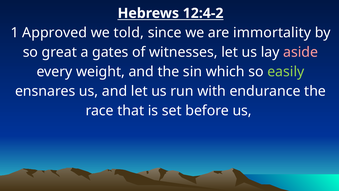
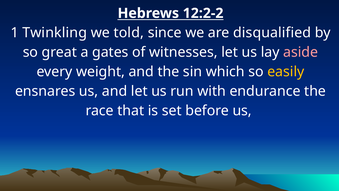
12:4-2: 12:4-2 -> 12:2-2 (203, 13)
Approved: Approved -> Twinkling (55, 33)
immortality: immortality -> disqualified (272, 33)
easily colour: light green -> yellow (286, 72)
